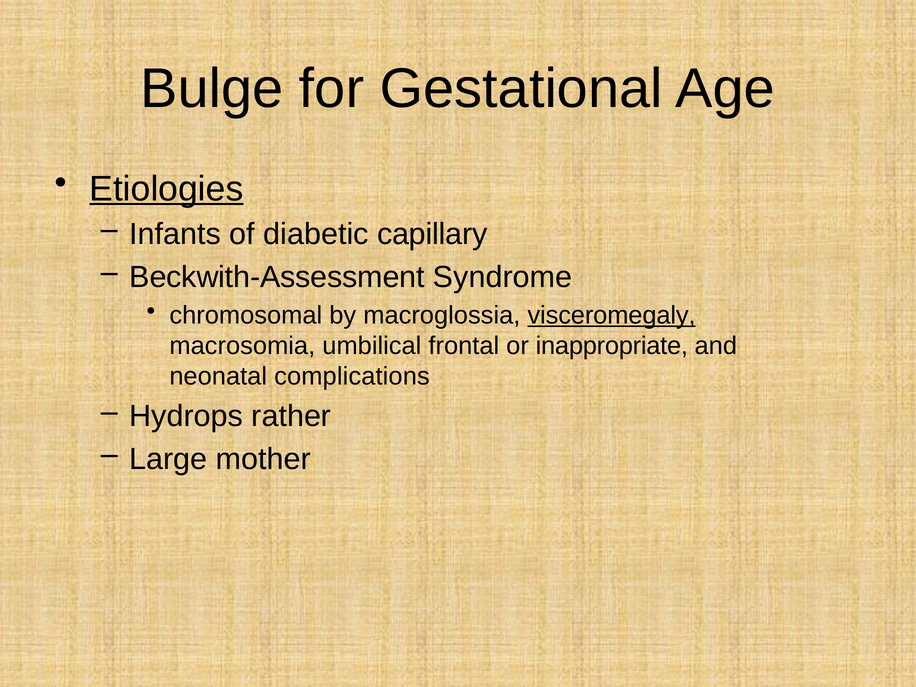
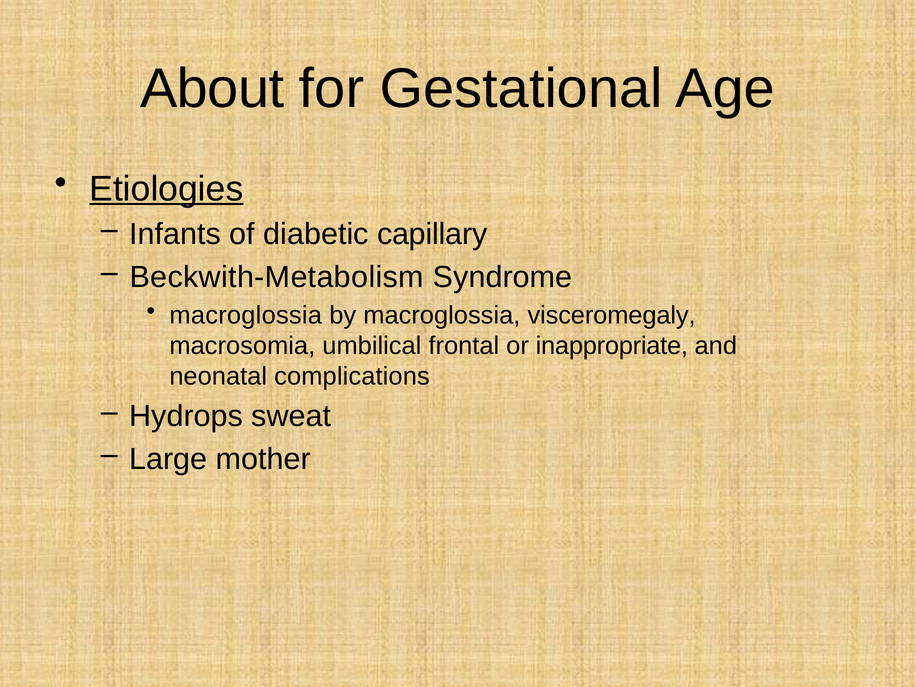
Bulge: Bulge -> About (212, 89)
Beckwith-Assessment: Beckwith-Assessment -> Beckwith-Metabolism (277, 277)
chromosomal: chromosomal -> macroglossia (246, 315)
visceromegaly underline: present -> none (612, 315)
rather: rather -> sweat (291, 416)
